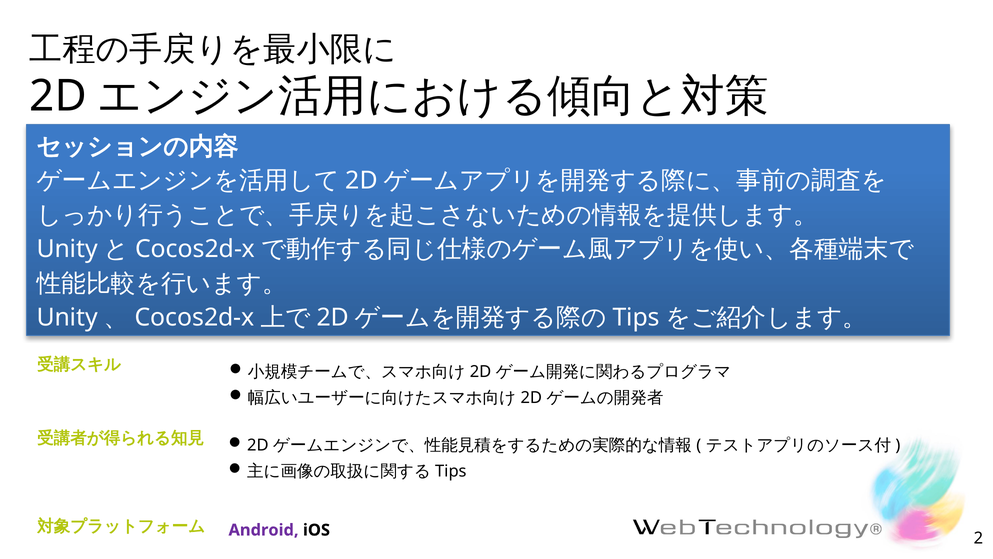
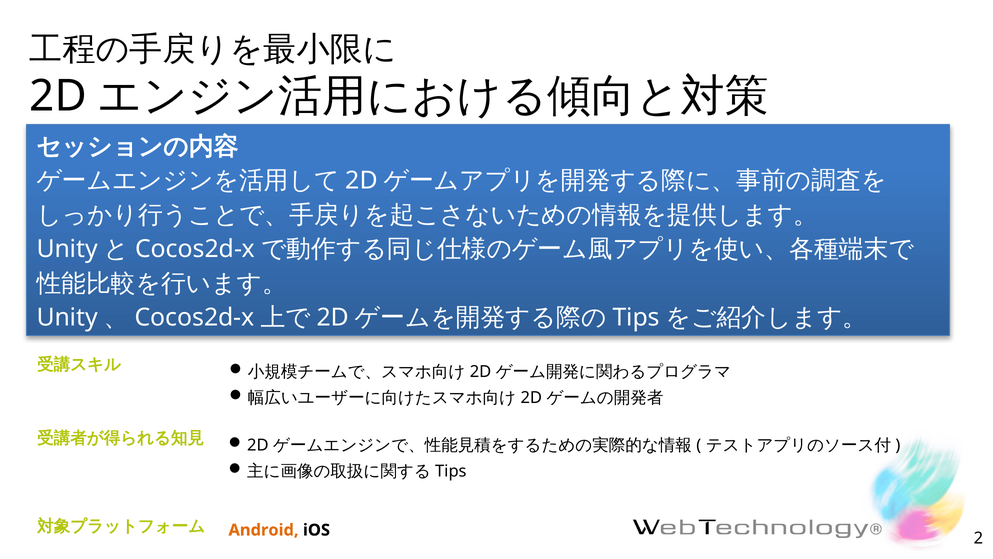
Android colour: purple -> orange (264, 530)
